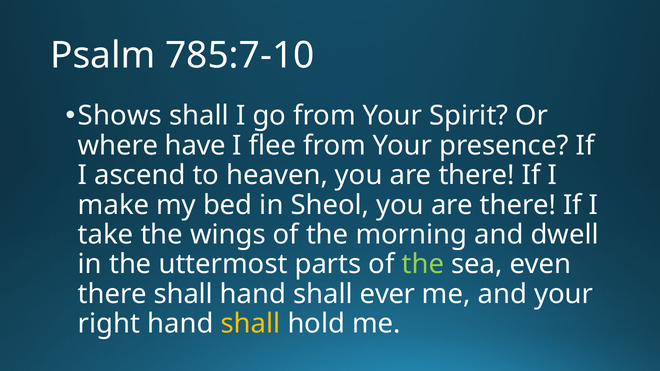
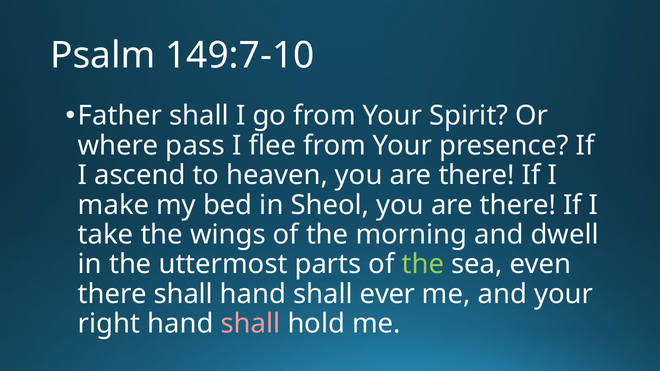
785:7-10: 785:7-10 -> 149:7-10 (240, 55)
Shows: Shows -> Father (120, 116)
have: have -> pass (195, 146)
shall colour: yellow -> pink (251, 324)
